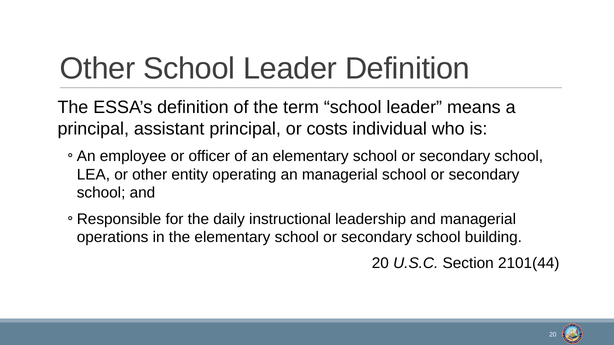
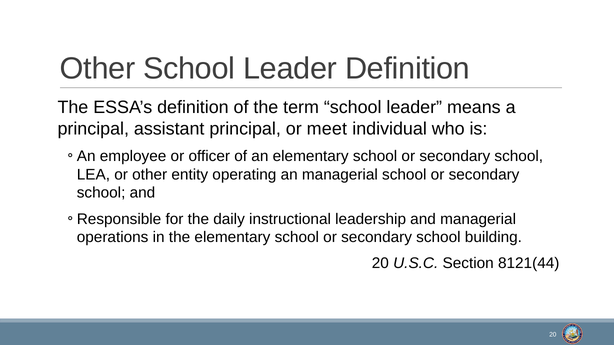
costs: costs -> meet (327, 129)
2101(44: 2101(44 -> 8121(44 (529, 264)
